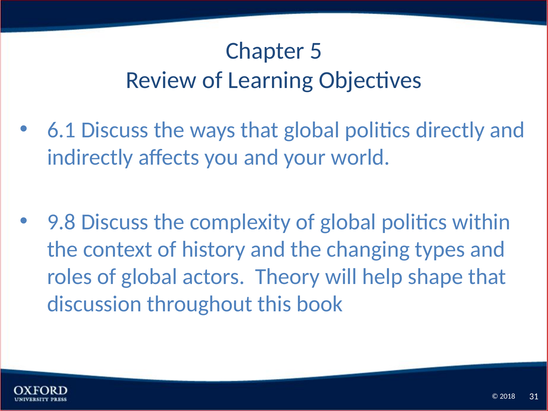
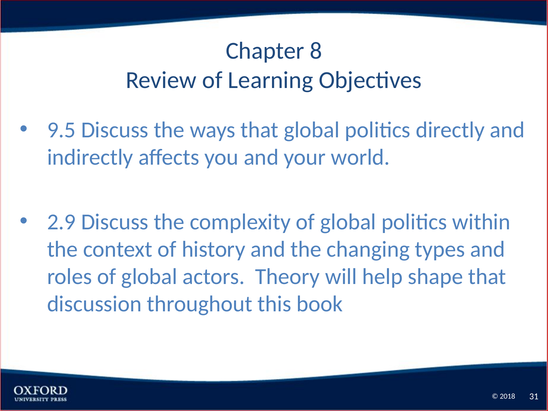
5: 5 -> 8 (316, 51)
6.1: 6.1 -> 9.5 (61, 130)
9.8: 9.8 -> 2.9 (61, 222)
